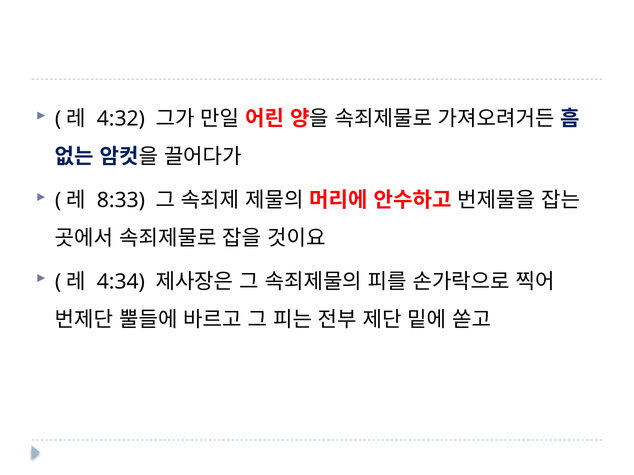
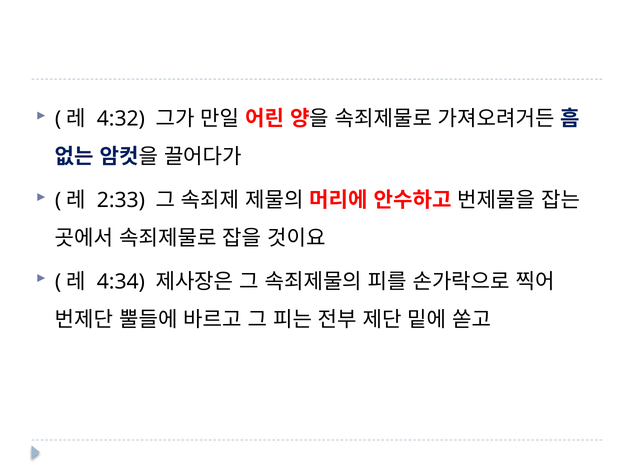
8:33: 8:33 -> 2:33 (121, 200)
